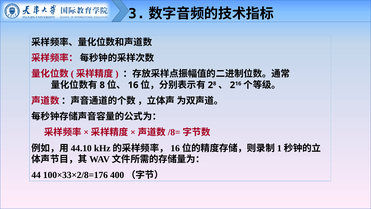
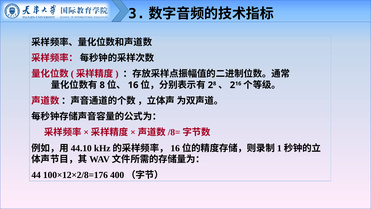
100×33×2/8=176: 100×33×2/8=176 -> 100×12×2/8=176 (75, 175)
